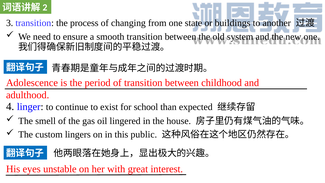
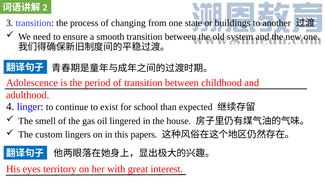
public: public -> papers (144, 134)
unstable: unstable -> territory (60, 169)
